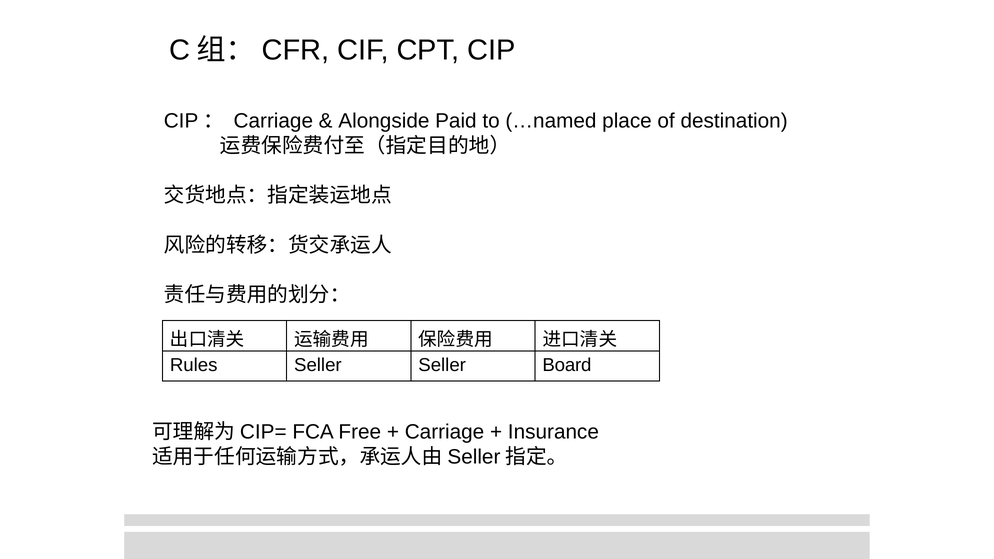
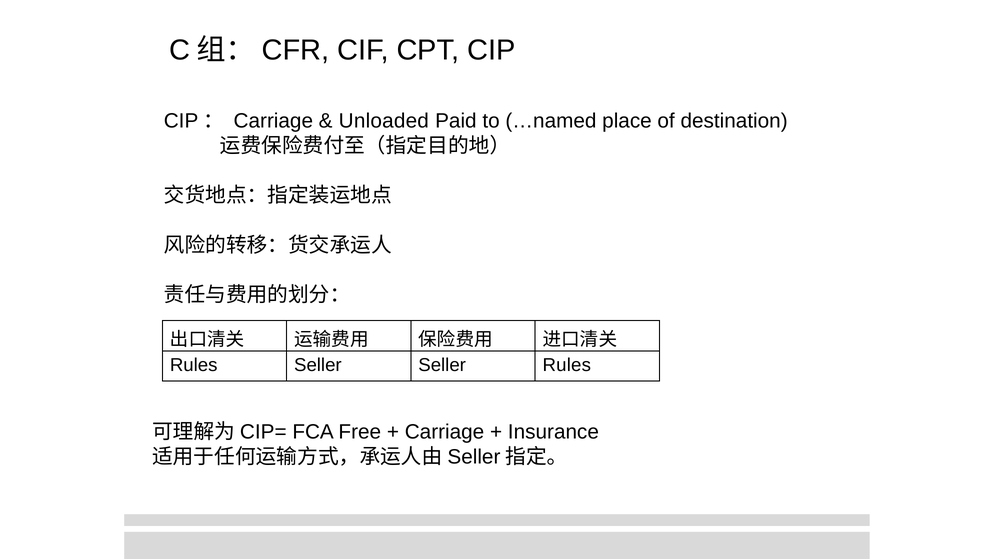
Alongside: Alongside -> Unloaded (384, 121)
Seller Board: Board -> Rules (567, 365)
